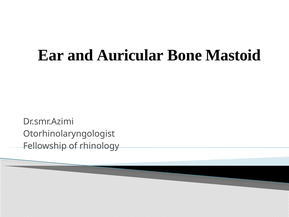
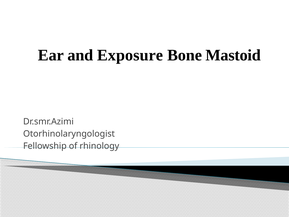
Auricular: Auricular -> Exposure (130, 55)
